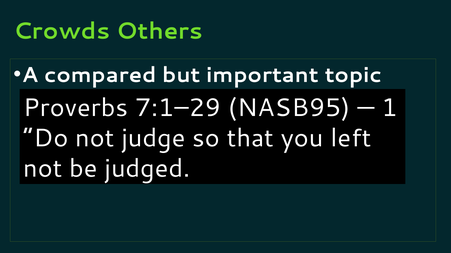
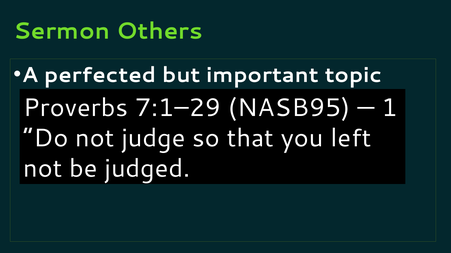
Crowds: Crowds -> Sermon (62, 31)
compared: compared -> perfected (100, 75)
